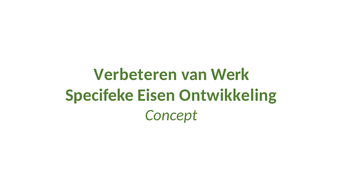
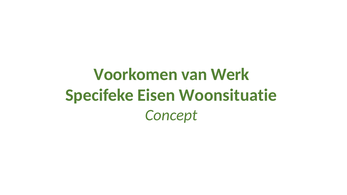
Verbeteren: Verbeteren -> Voorkomen (136, 74)
Ontwikkeling: Ontwikkeling -> Woonsituatie (228, 95)
